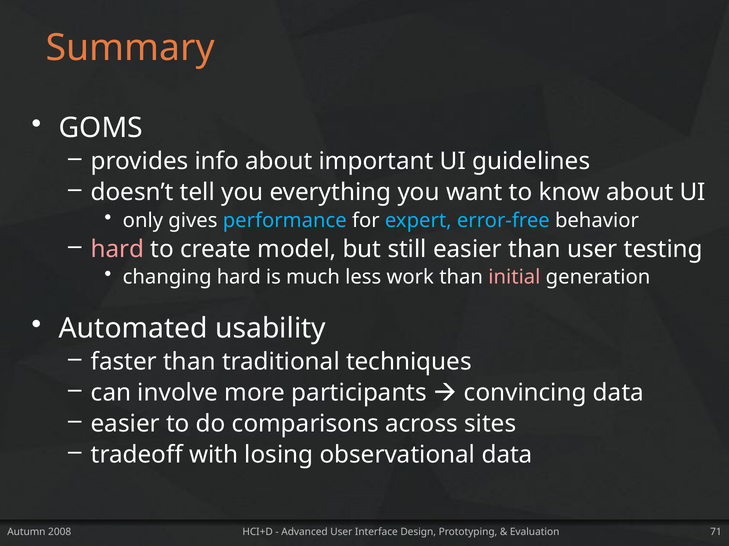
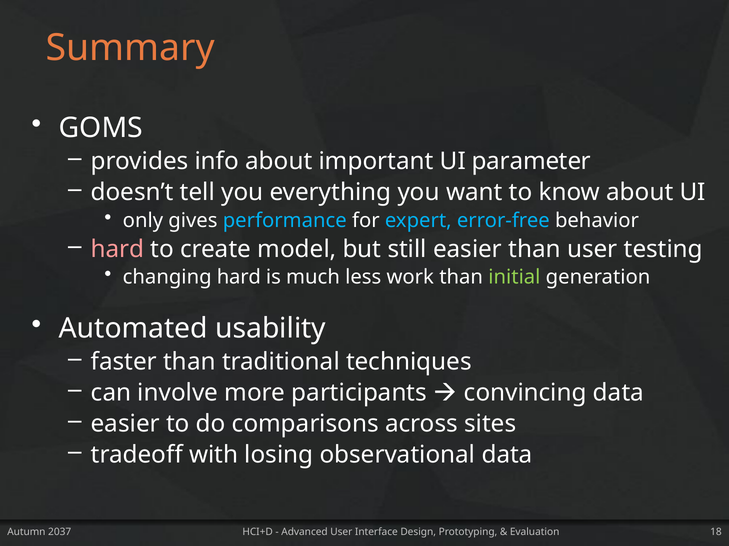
guidelines: guidelines -> parameter (531, 161)
initial colour: pink -> light green (514, 278)
2008: 2008 -> 2037 (60, 533)
71: 71 -> 18 (716, 533)
